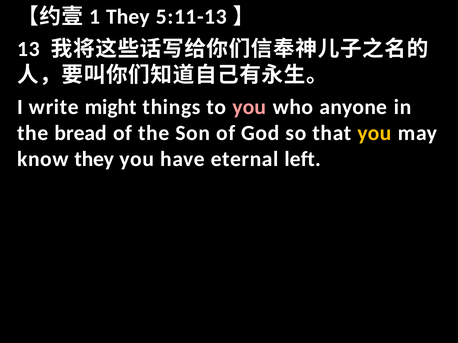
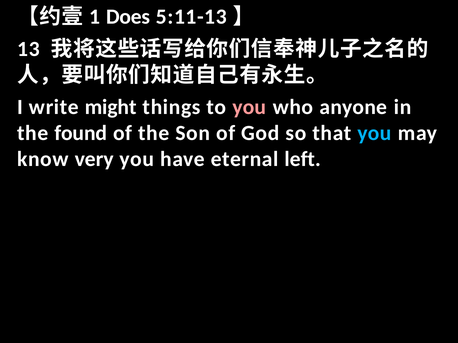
They: They -> Does (128, 17)
bread: bread -> found (81, 133)
you colour: yellow -> light blue (374, 133)
know they: they -> very (94, 159)
